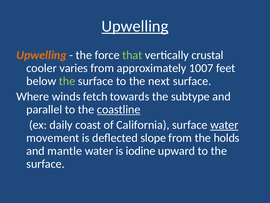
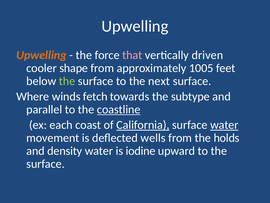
Upwelling underline: present -> none (135, 26)
that colour: light green -> pink (132, 55)
crustal: crustal -> driven (207, 55)
varies: varies -> shape (74, 68)
1007: 1007 -> 1005 (201, 68)
daily: daily -> each (61, 125)
California underline: none -> present (143, 125)
slope: slope -> wells (153, 138)
mantle: mantle -> density (65, 151)
